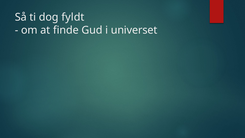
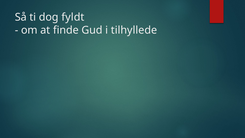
universet: universet -> tilhyllede (134, 30)
